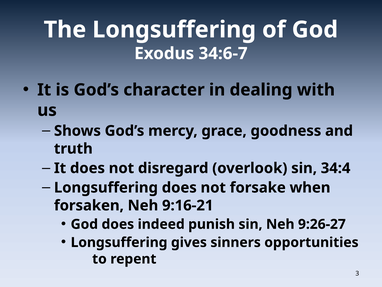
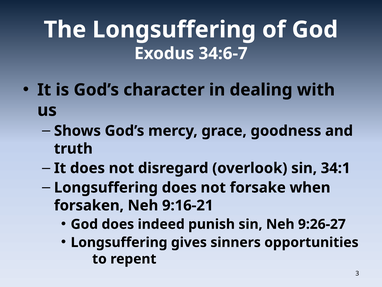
34:4: 34:4 -> 34:1 (336, 168)
